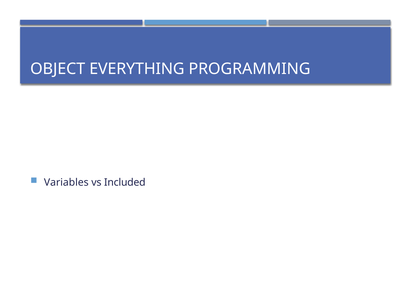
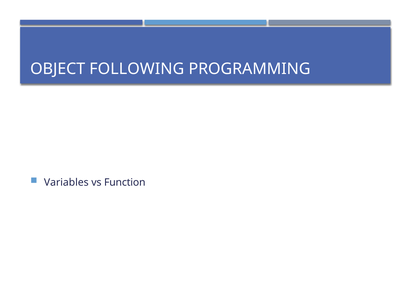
EVERYTHING: EVERYTHING -> FOLLOWING (137, 69)
Included: Included -> Function (125, 182)
